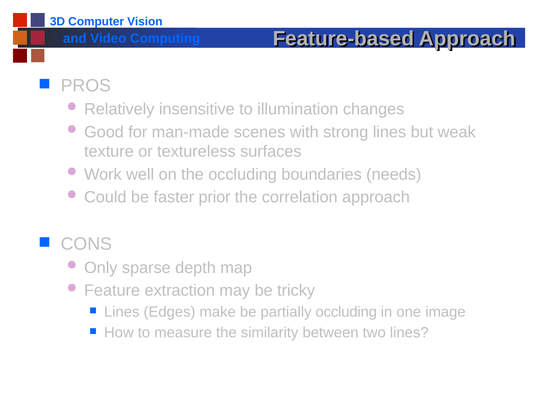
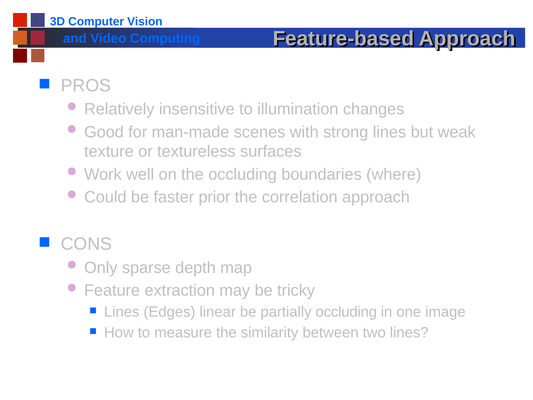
needs: needs -> where (394, 174)
make: make -> linear (218, 312)
